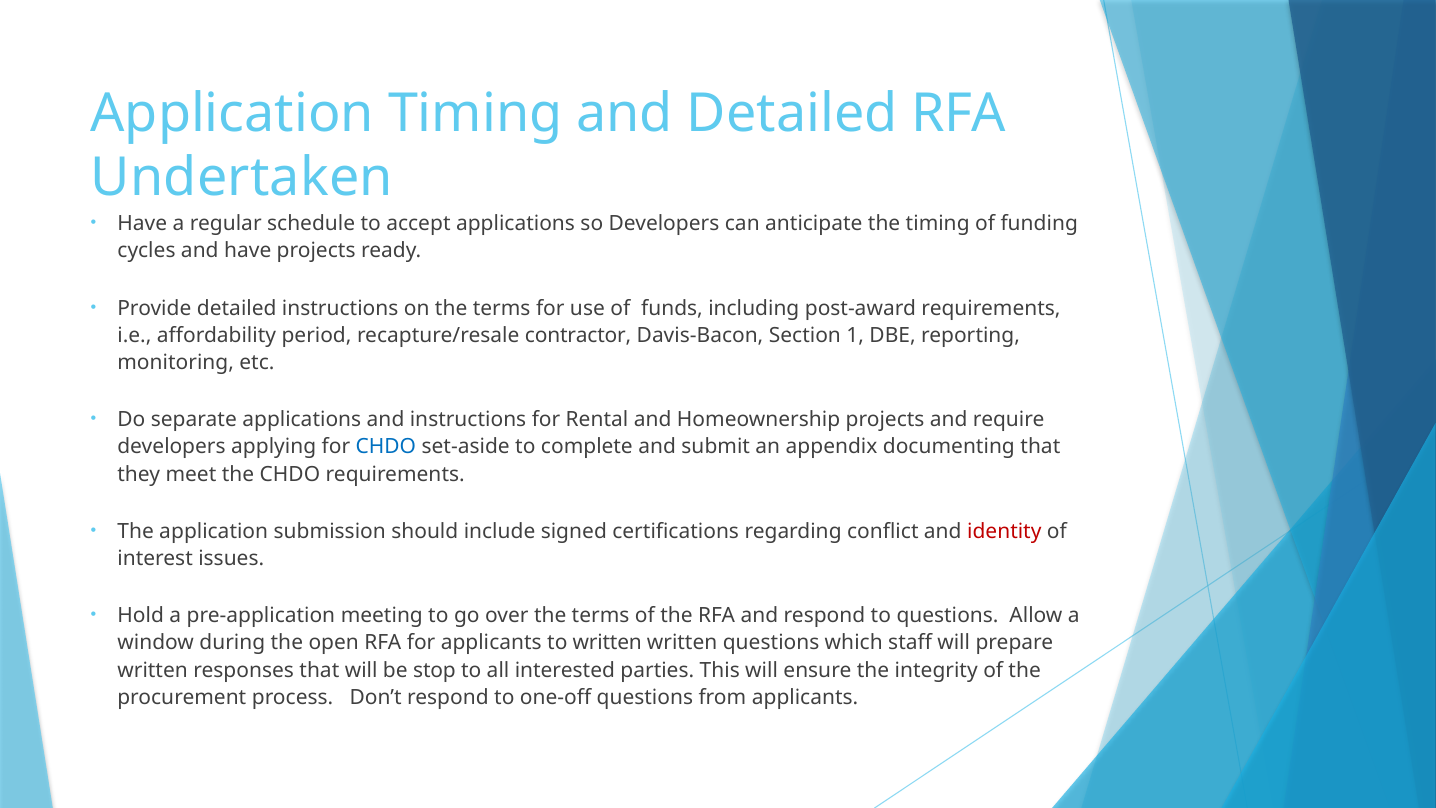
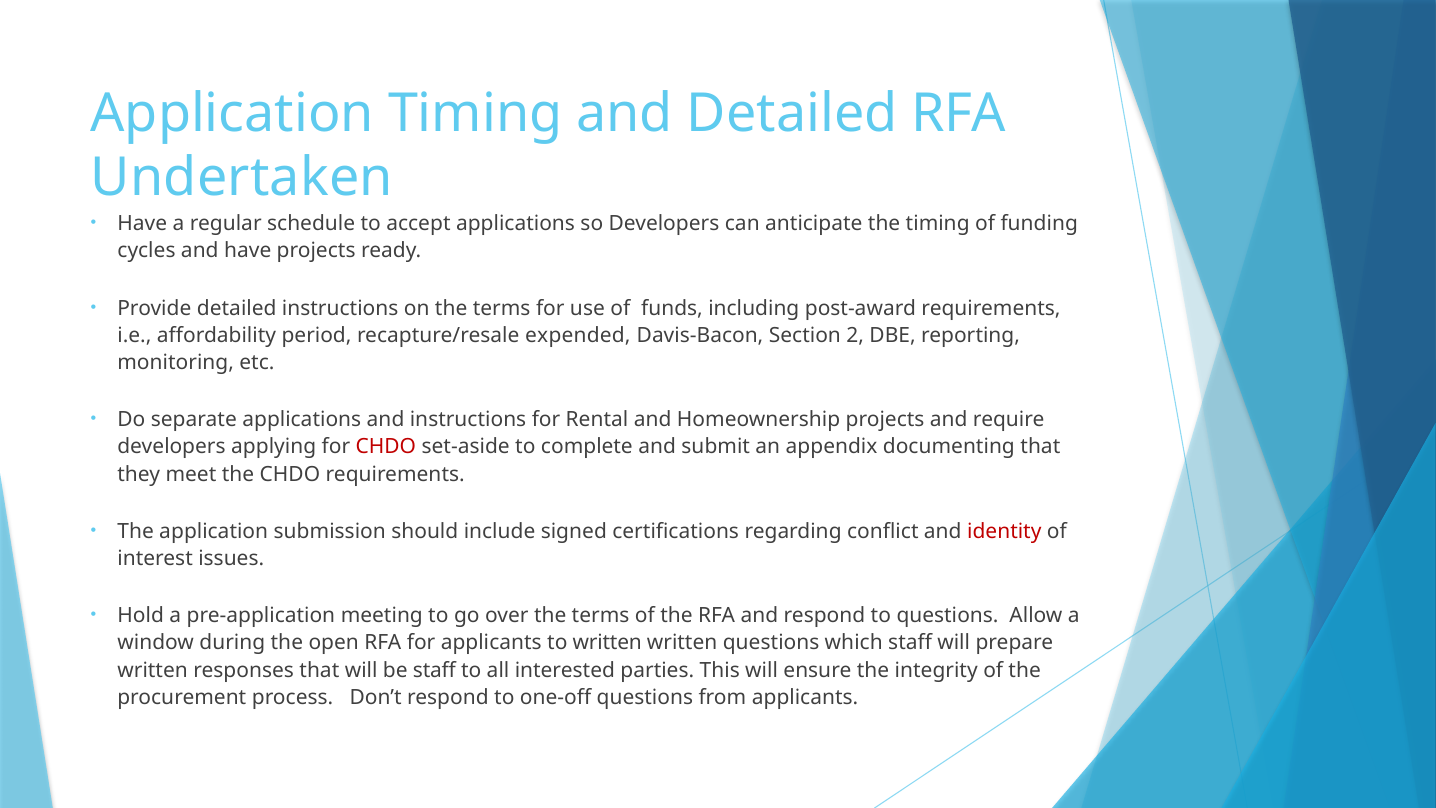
contractor: contractor -> expended (578, 335)
1: 1 -> 2 (855, 335)
CHDO colour: blue -> red (386, 447)
be stop: stop -> staff (434, 670)
